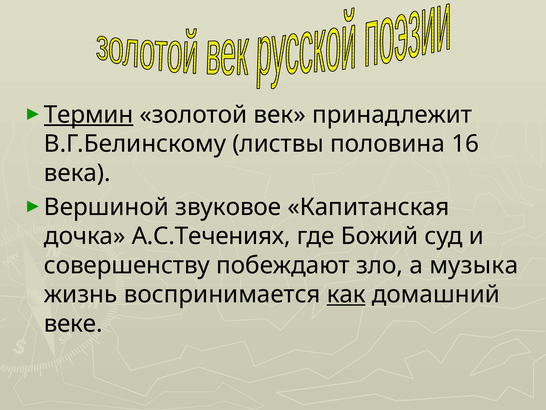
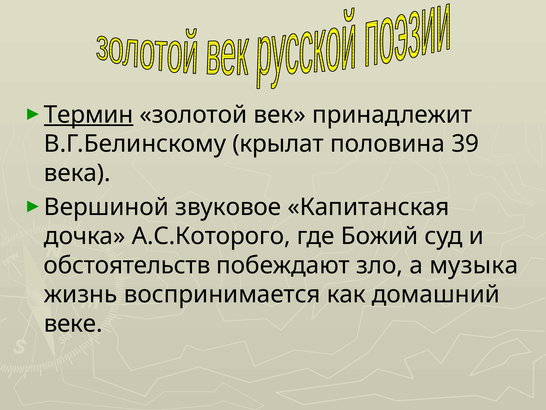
листвы: листвы -> крылат (278, 144)
16: 16 -> 39 (465, 144)
А.С.Течениях: А.С.Течениях -> А.С.Которого (211, 236)
совершенству: совершенству -> обстоятельств (127, 265)
как underline: present -> none (346, 294)
